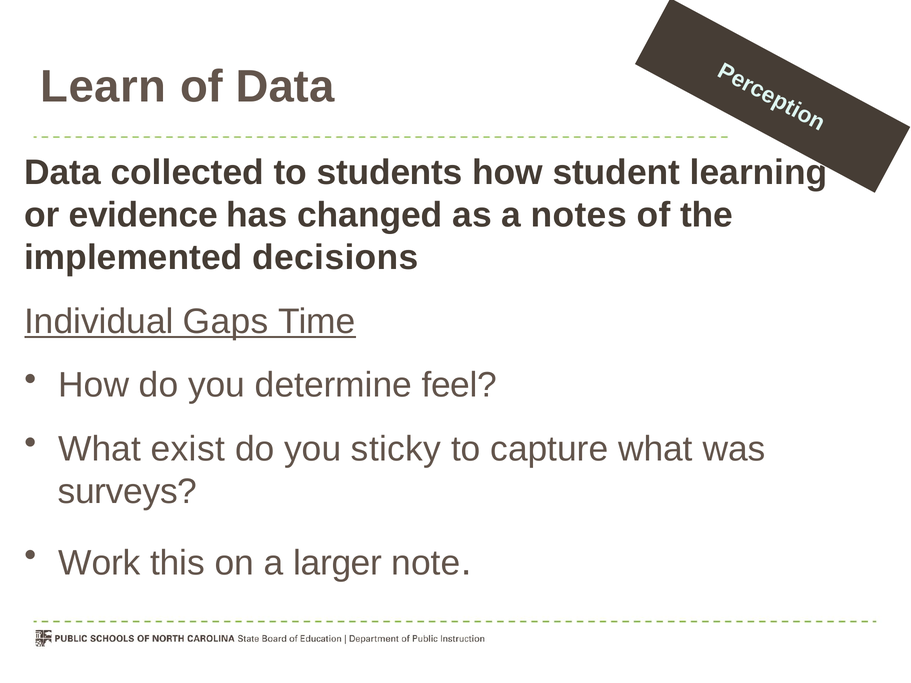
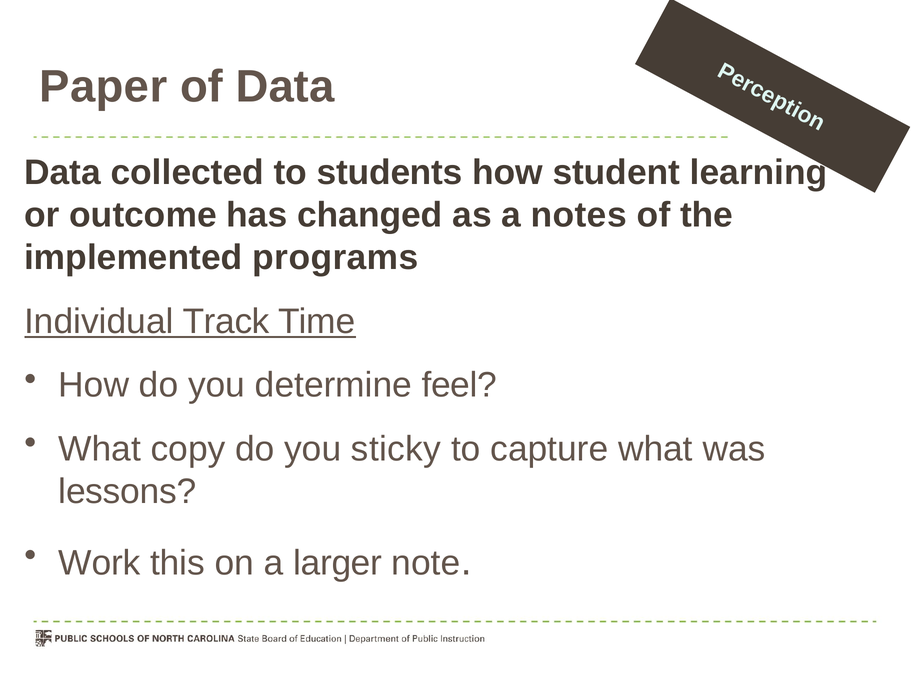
Learn: Learn -> Paper (103, 87)
evidence: evidence -> outcome (143, 215)
decisions: decisions -> programs (335, 258)
Gaps: Gaps -> Track (226, 321)
exist: exist -> copy (188, 449)
surveys: surveys -> lessons (127, 492)
